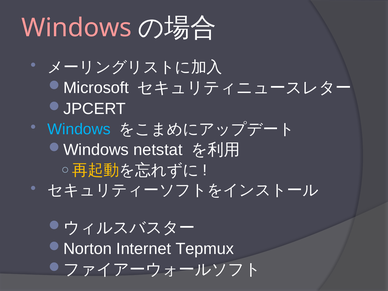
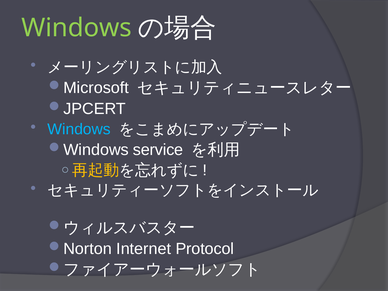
Windows colour: pink -> light green (77, 28)
netstat: netstat -> service (158, 150)
Tepmux: Tepmux -> Protocol (205, 249)
